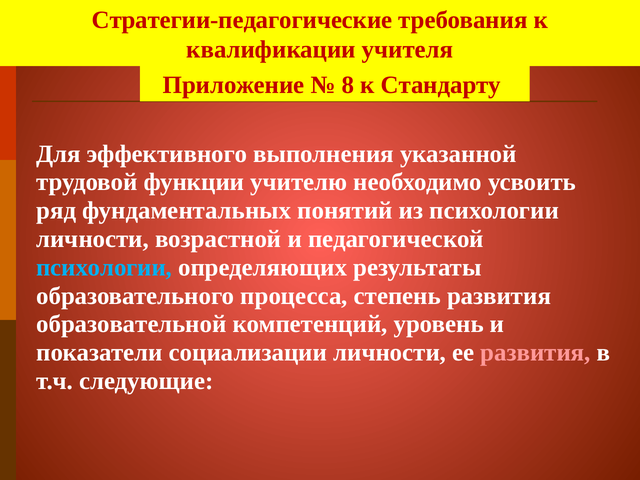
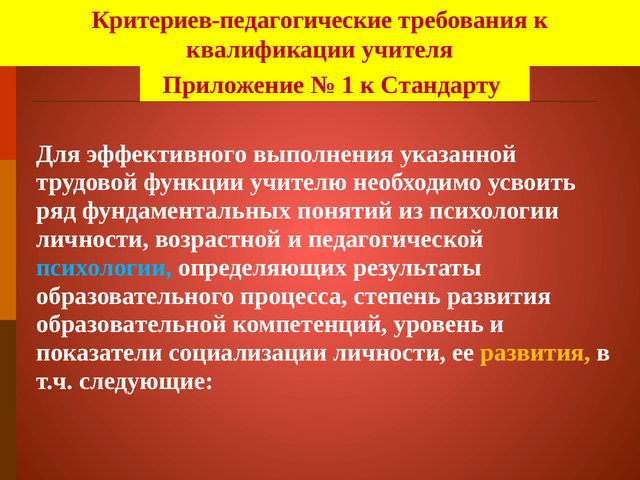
Стратегии-педагогические: Стратегии-педагогические -> Критериев-педагогические (242, 20)
8: 8 -> 1 (348, 85)
развития colour: pink -> yellow (536, 353)
